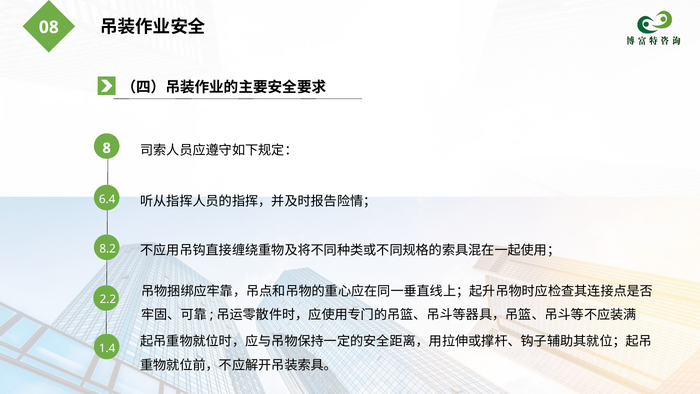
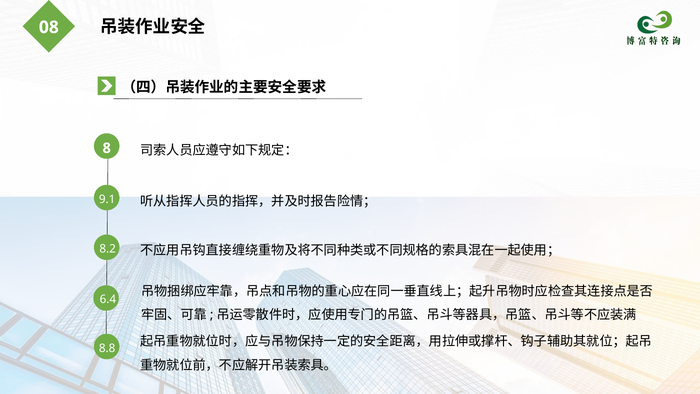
6.4: 6.4 -> 9.1 (107, 199)
2.2: 2.2 -> 6.4 (108, 299)
1.4: 1.4 -> 8.8 (107, 348)
